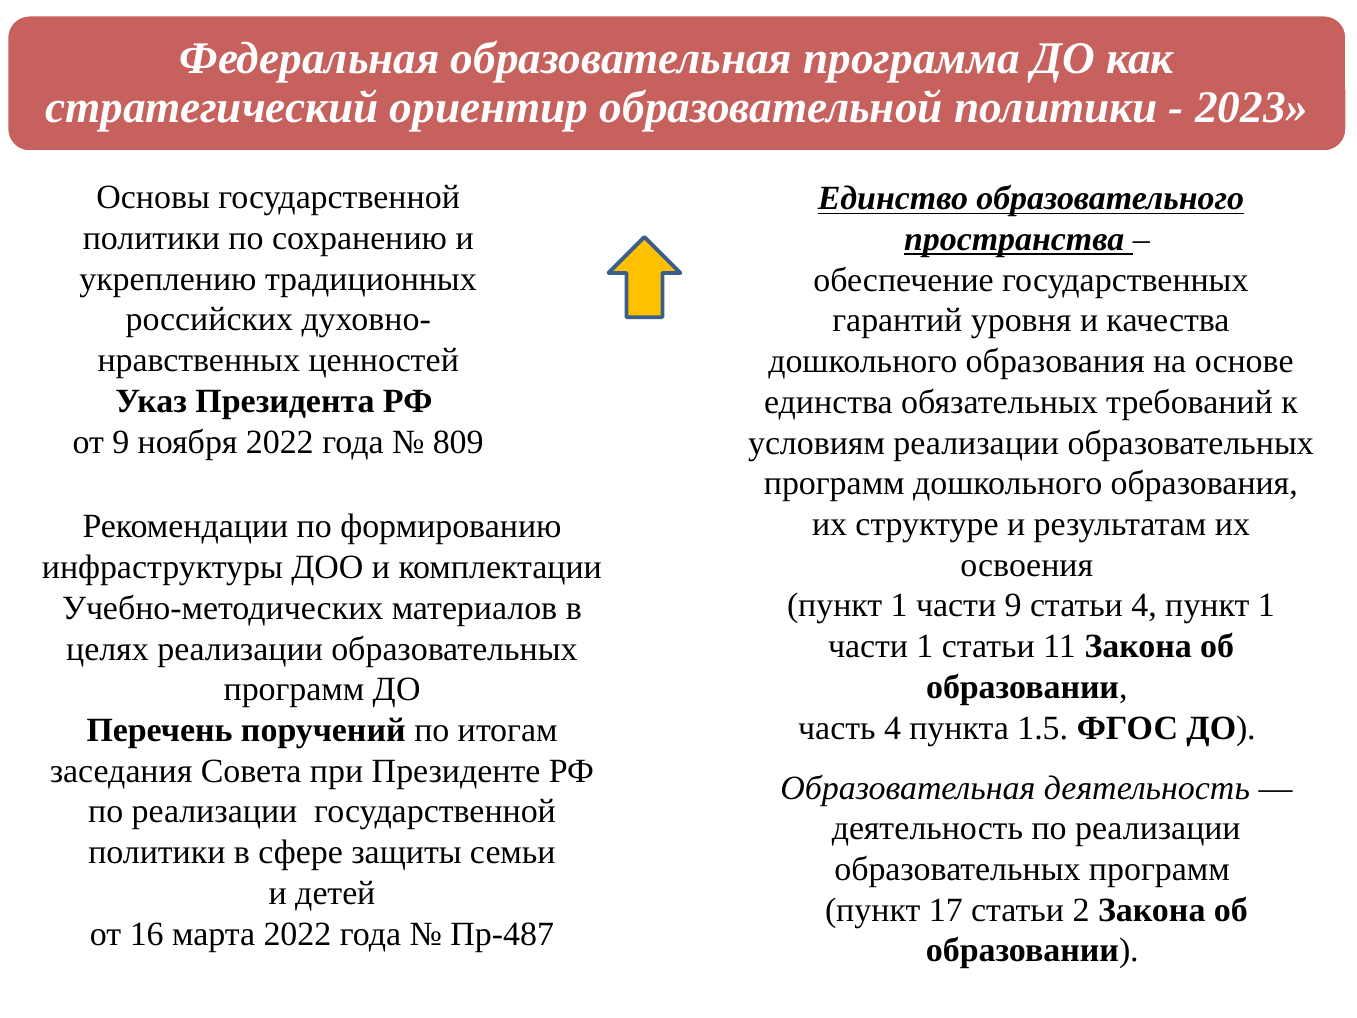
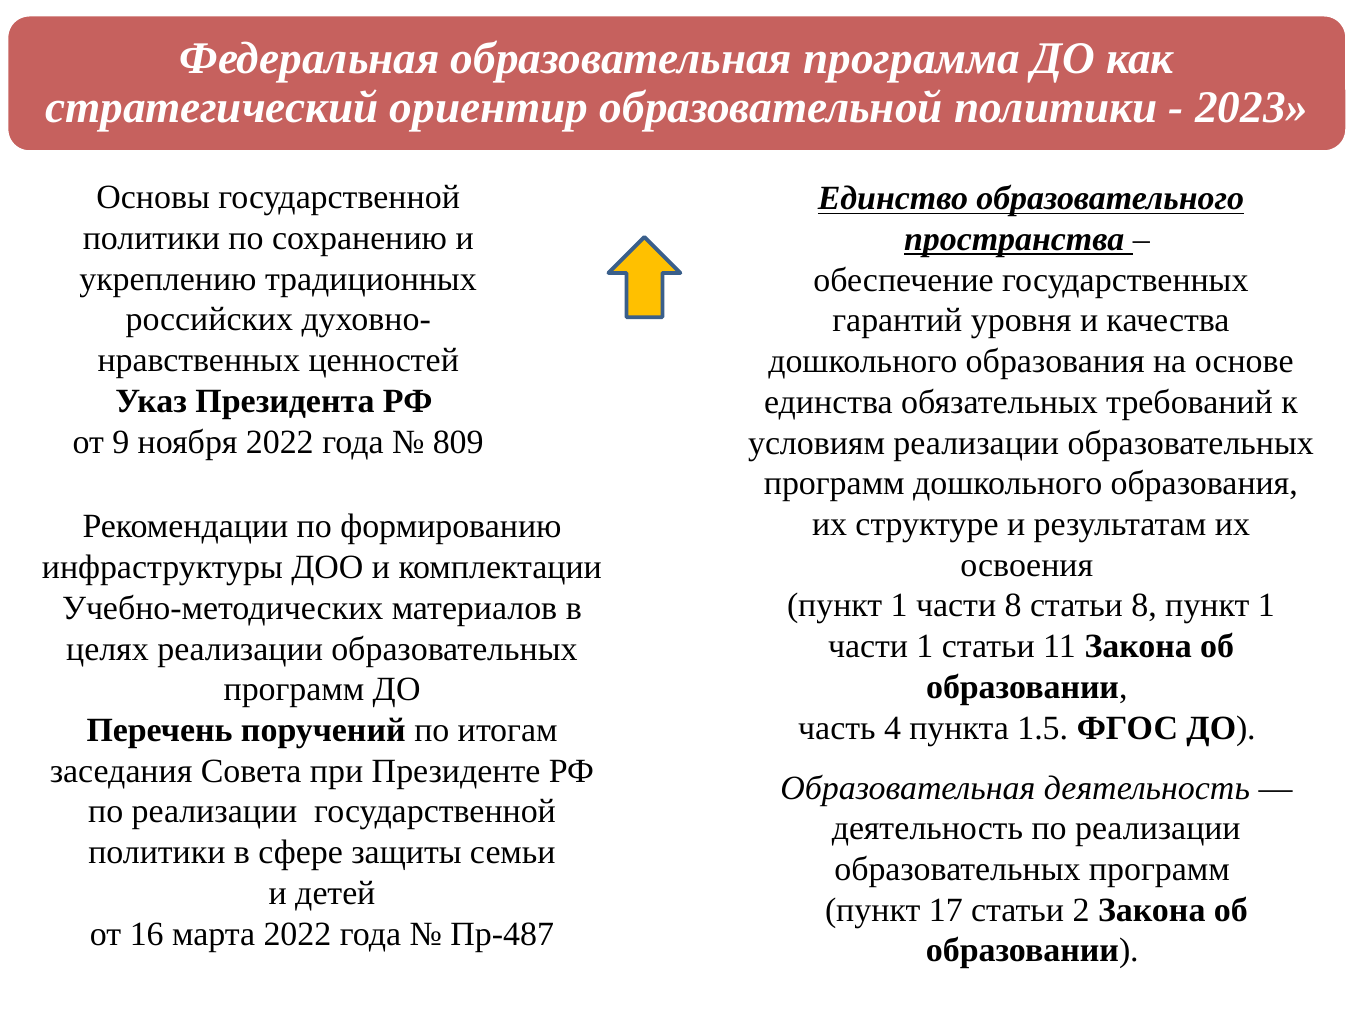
части 9: 9 -> 8 (1013, 606)
статьи 4: 4 -> 8 (1144, 606)
